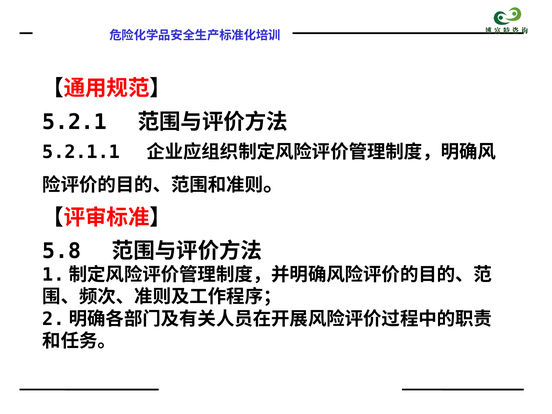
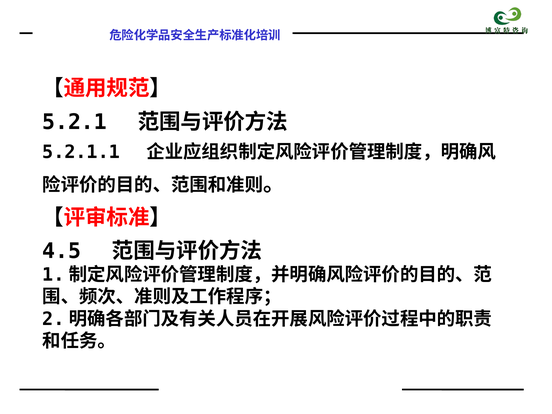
5.8: 5.8 -> 4.5 (62, 251)
